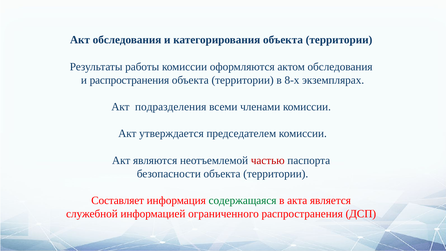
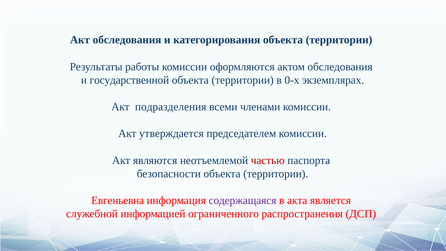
и распространения: распространения -> государственной (129, 80)
8-х: 8-х -> 0-х (292, 80)
Составляет: Составляет -> Евгеньевна (118, 200)
содержащаяся colour: green -> purple (242, 200)
